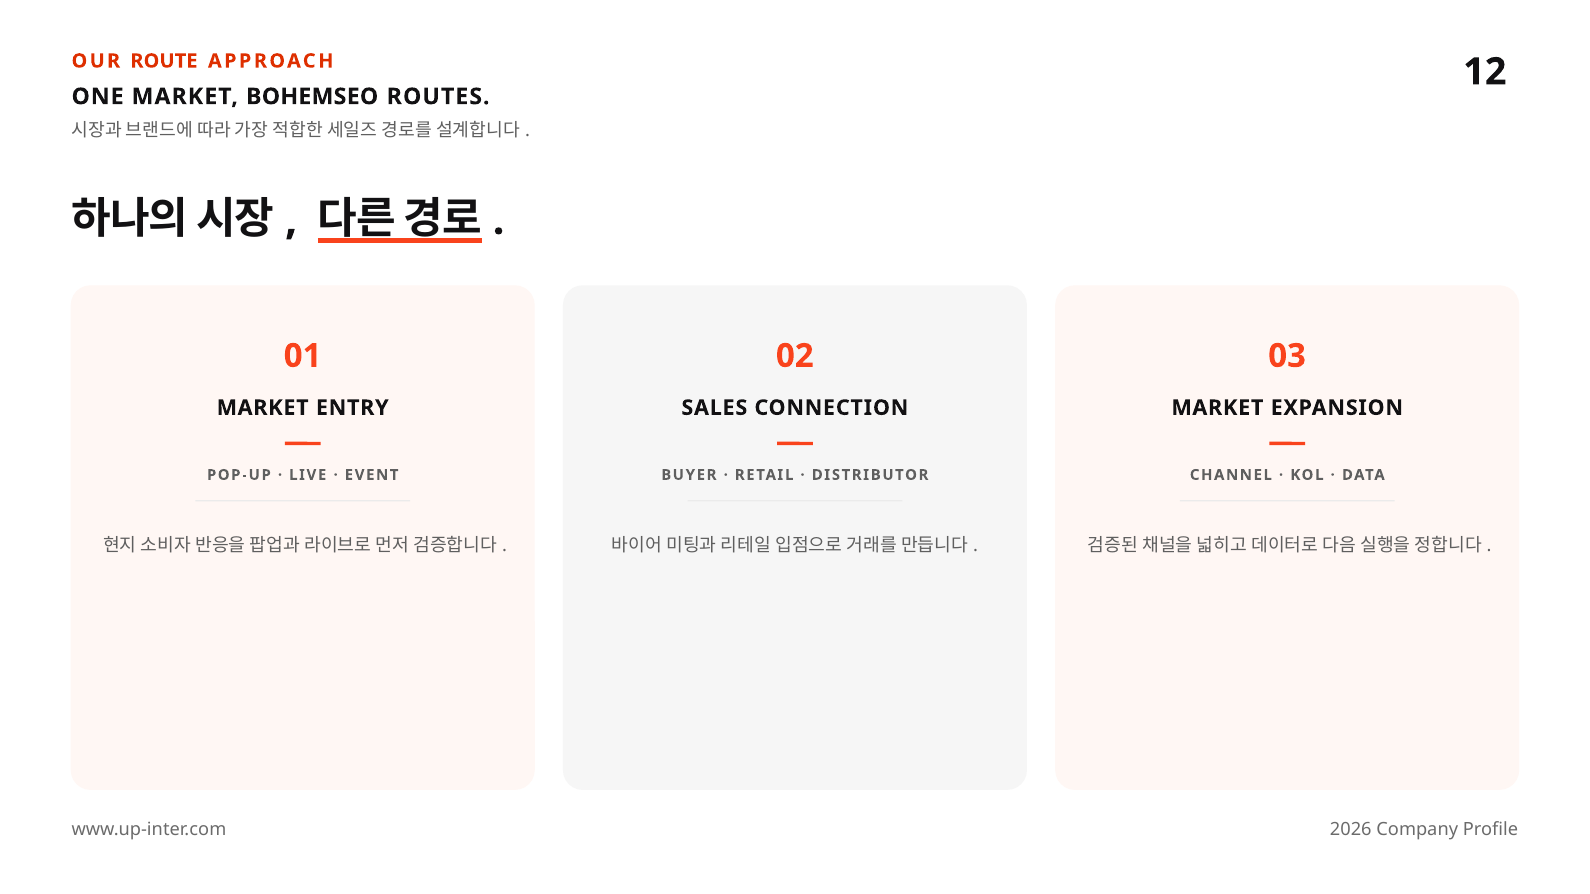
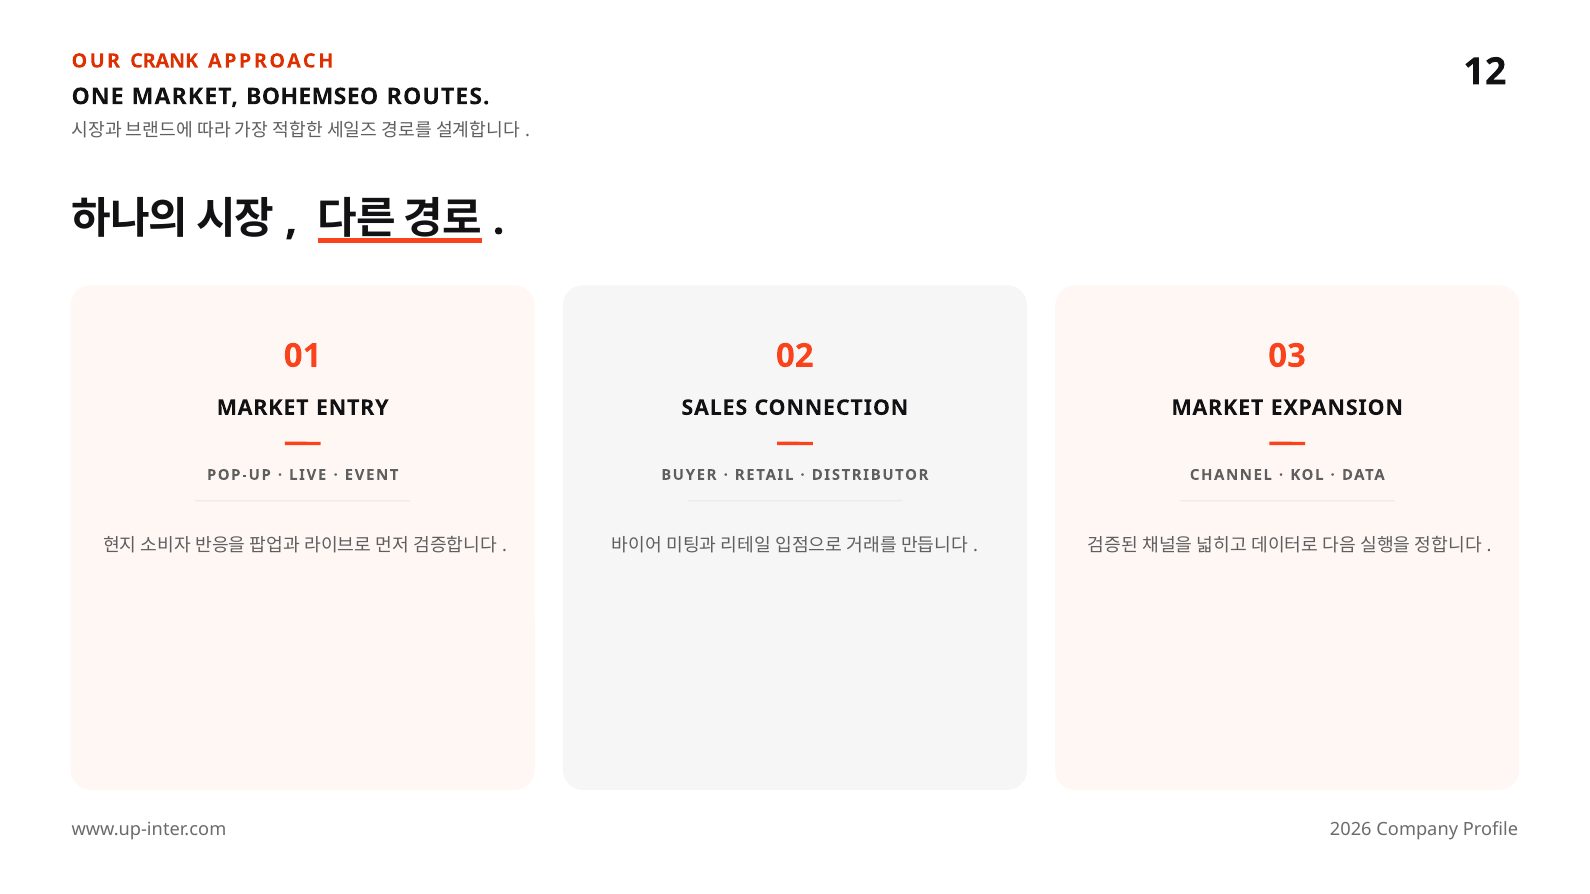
ROUTE: ROUTE -> CRANK (164, 61)
